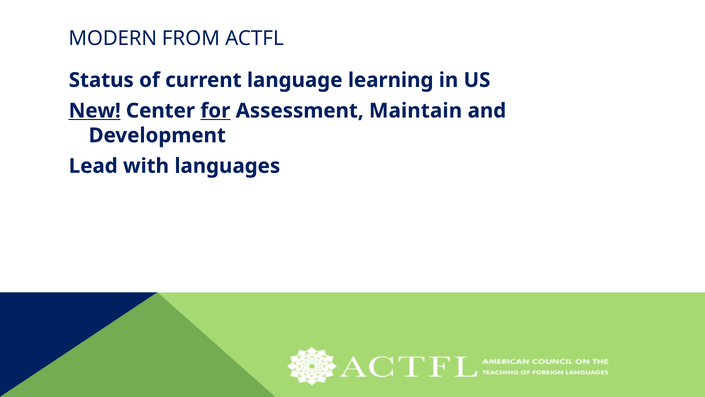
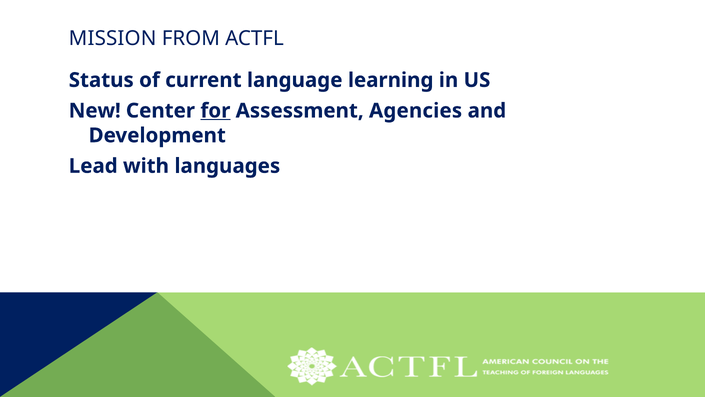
MODERN: MODERN -> MISSION (113, 38)
New underline: present -> none (95, 111)
Maintain: Maintain -> Agencies (416, 111)
